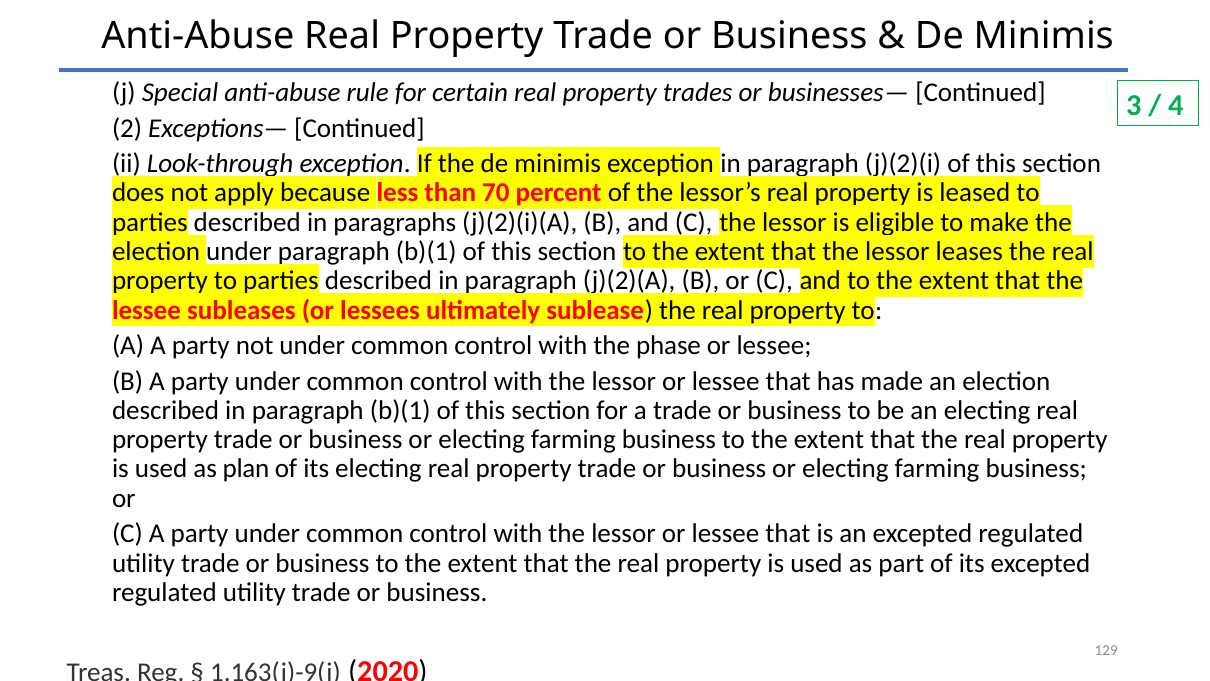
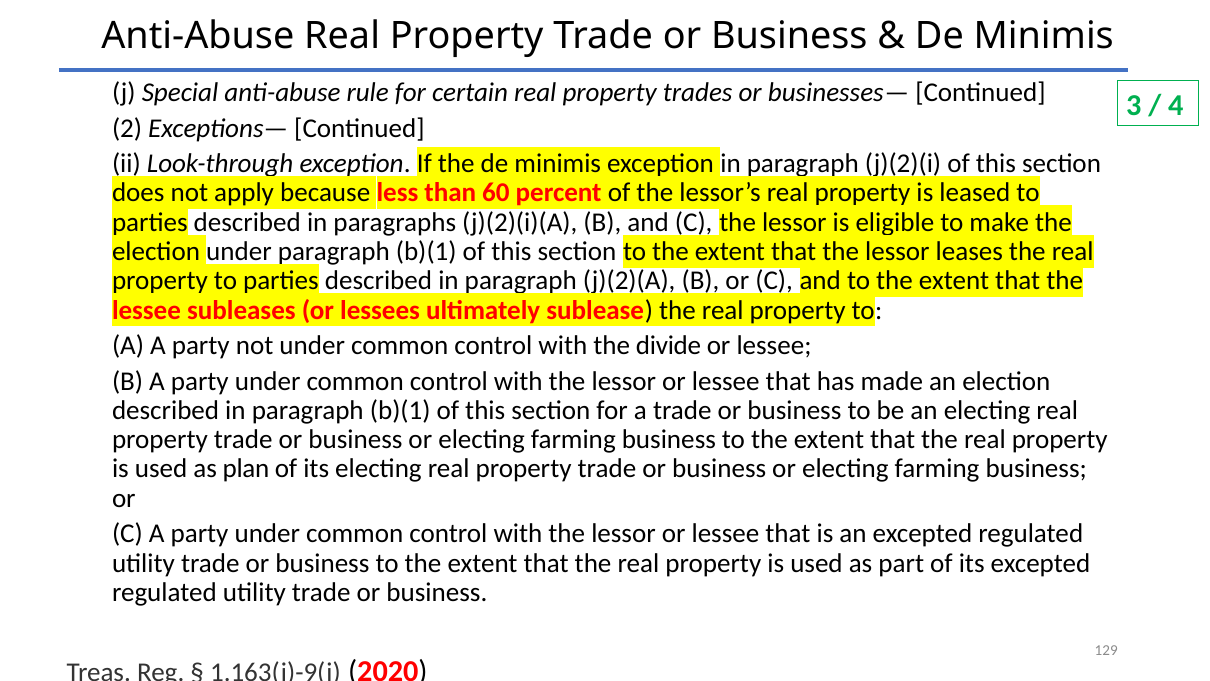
70: 70 -> 60 (496, 193)
phase: phase -> divide (669, 345)
